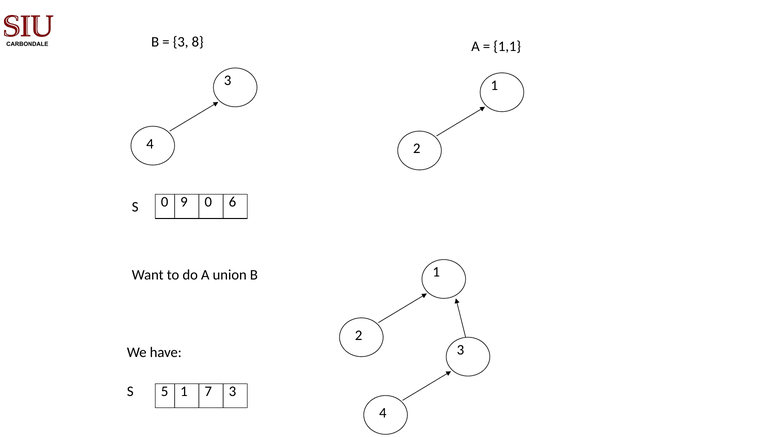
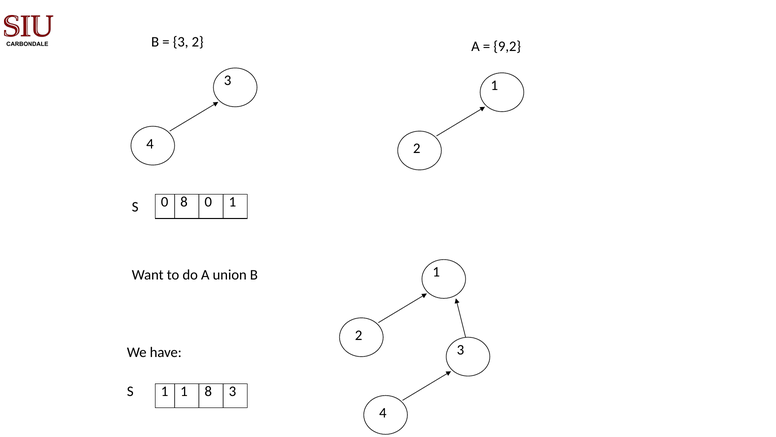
3 8: 8 -> 2 (198, 42)
1,1: 1,1 -> 9,2 (507, 47)
0 9: 9 -> 8 (184, 202)
0 6: 6 -> 1 (232, 202)
S 5: 5 -> 1 (165, 391)
1 7: 7 -> 8 (208, 391)
